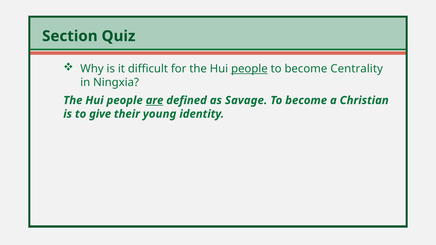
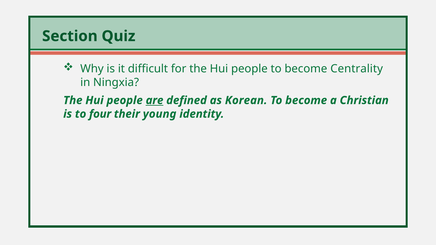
people underline: present -> none (249, 69)
Savage: Savage -> Korean (246, 100)
give: give -> four (100, 114)
